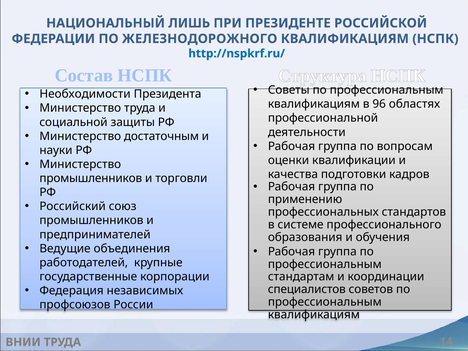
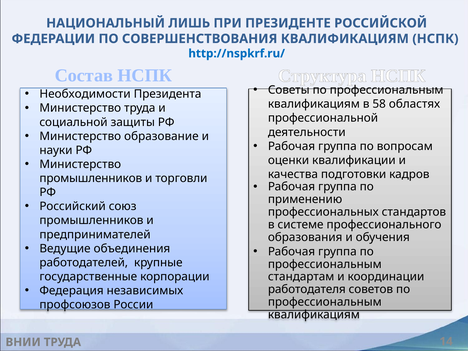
ЖЕЛЕЗНОДОРОЖНОГО: ЖЕЛЕЗНОДОРОЖНОГО -> СОВЕРШЕНСТВОВАНИЯ (200, 39)
96: 96 -> 58 (379, 104)
достаточным: достаточным -> образование (161, 136)
специалистов: специалистов -> работодателя (307, 289)
